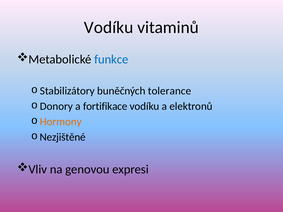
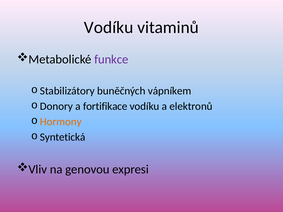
funkce colour: blue -> purple (111, 59)
tolerance: tolerance -> vápníkem (170, 91)
Nezjištěné: Nezjištěné -> Syntetická (63, 137)
